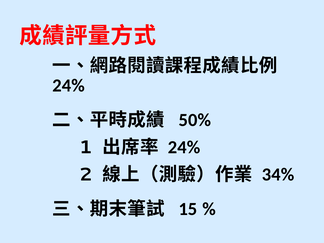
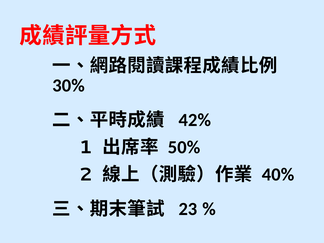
24%: 24% -> 30% (69, 86)
50%: 50% -> 42% (195, 120)
24%: 24% -> 50% (184, 147)
34%: 34% -> 40% (278, 175)
15: 15 -> 23 (188, 209)
